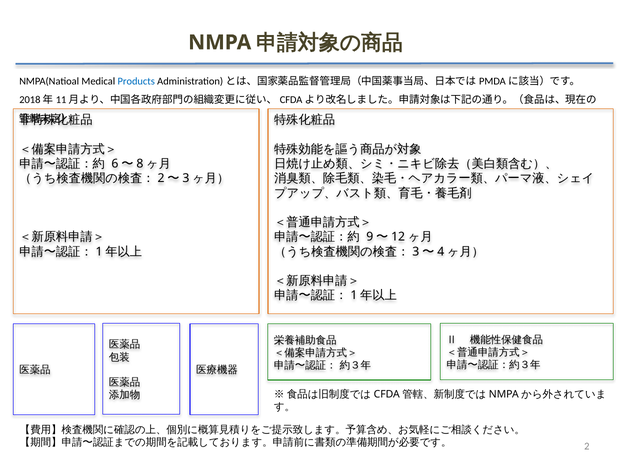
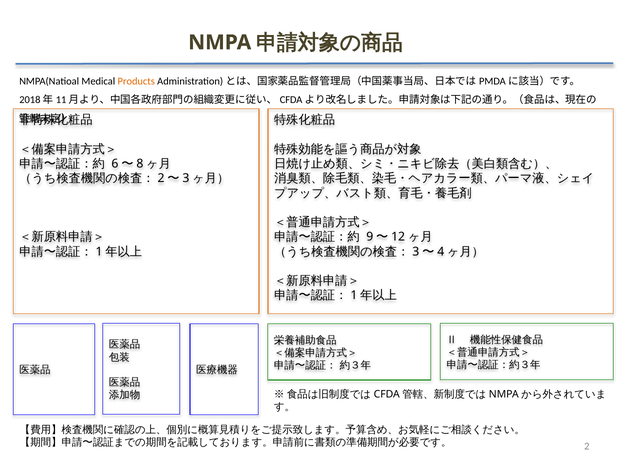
Products colour: blue -> orange (136, 81)
